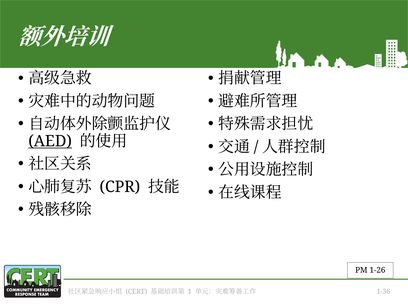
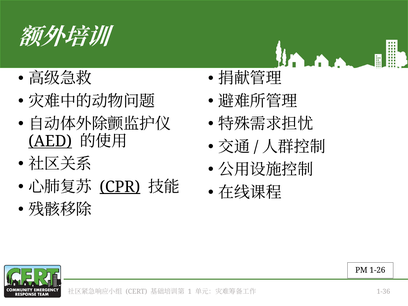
CPR underline: none -> present (120, 187)
